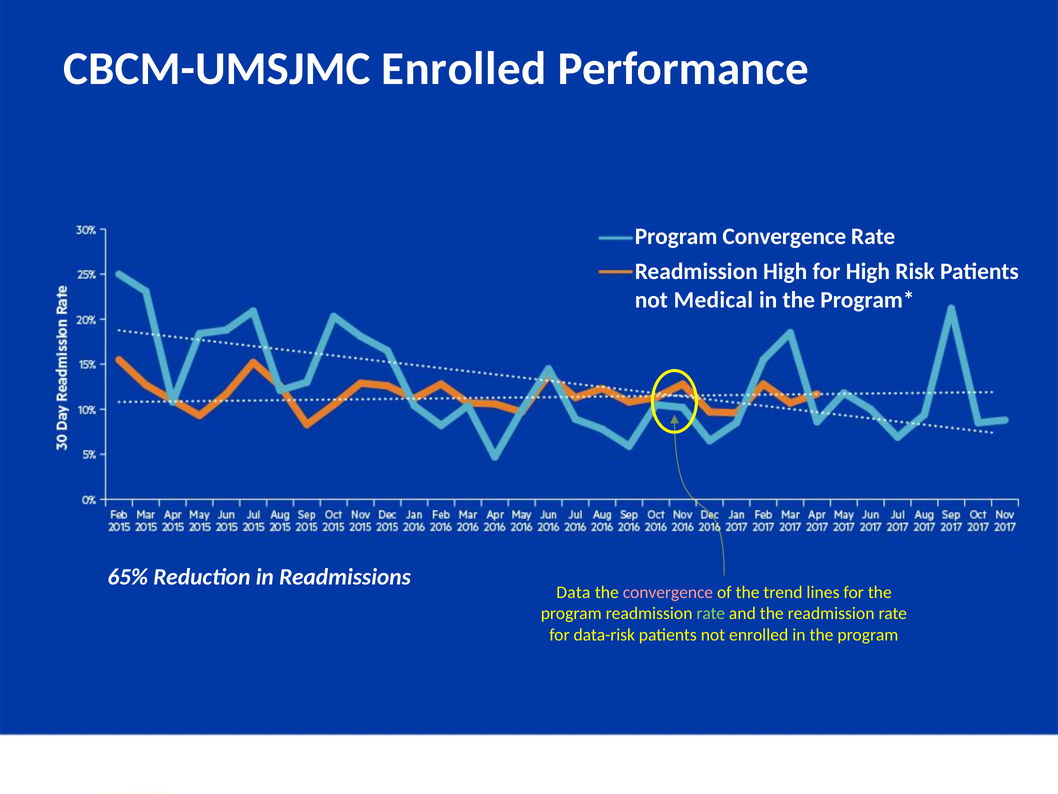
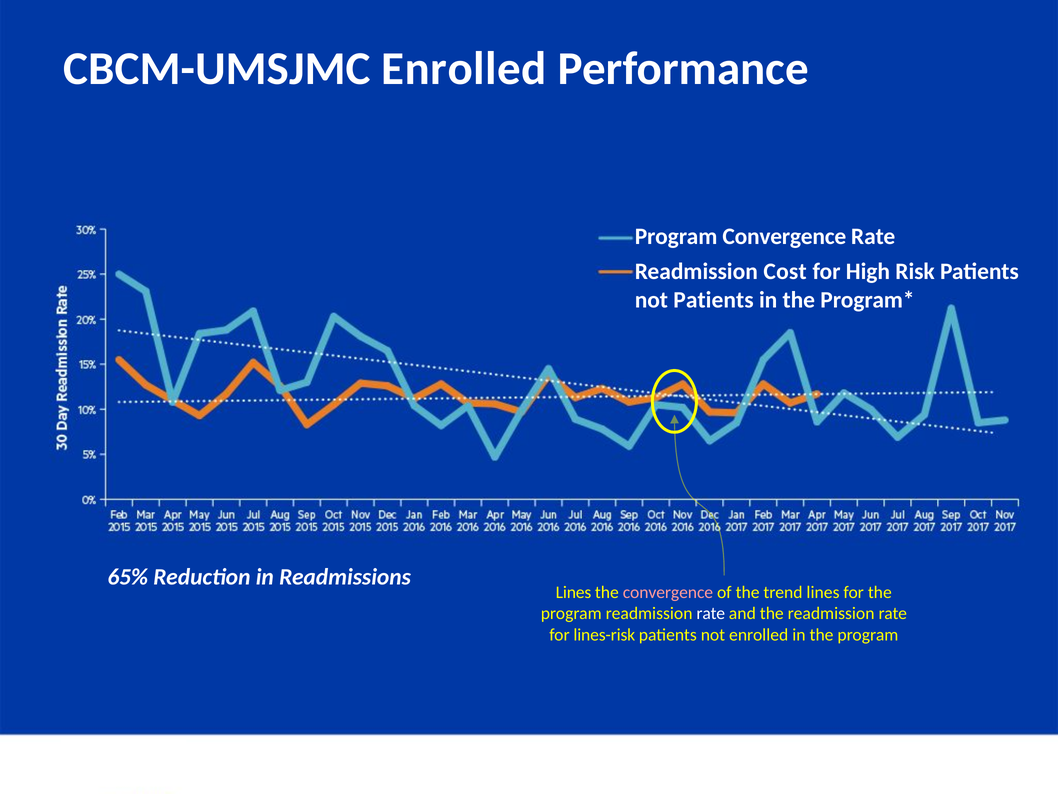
Readmission High: High -> Cost (785, 271)
not Medical: Medical -> Patients (713, 300)
Data: Data -> Lines (573, 592)
rate colour: light green -> white (711, 613)
data-risk: data-risk -> lines-risk (604, 634)
